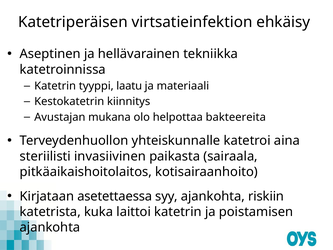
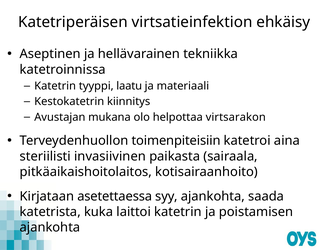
bakteereita: bakteereita -> virtsarakon (236, 117)
yhteiskunnalle: yhteiskunnalle -> toimenpiteisiin (176, 141)
riskiin: riskiin -> saada (266, 196)
